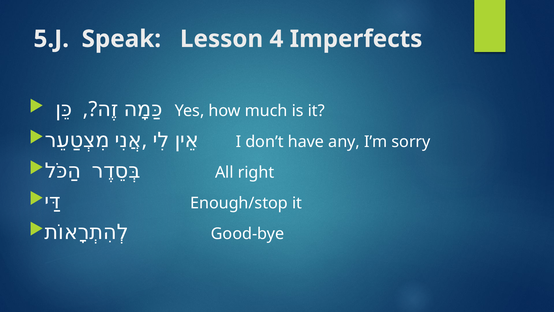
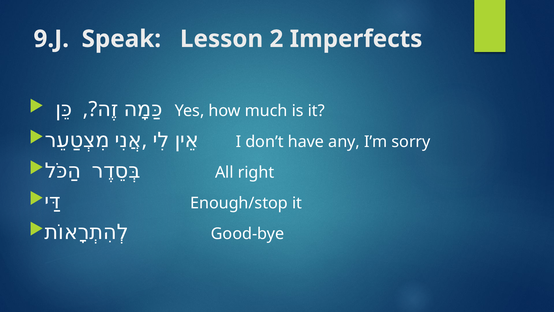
5.J: 5.J -> 9.J (51, 39)
4: 4 -> 2 (276, 39)
